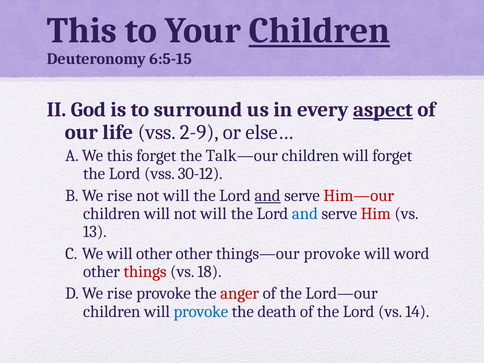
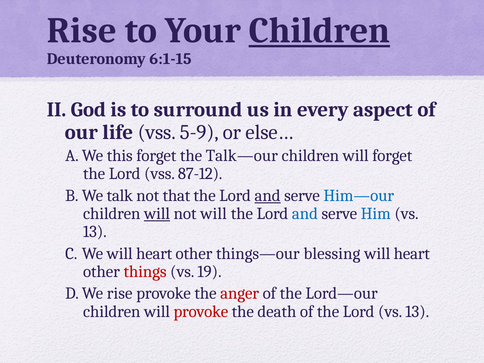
This: This -> Rise (82, 31)
6:5-15: 6:5-15 -> 6:1-15 (170, 59)
aspect underline: present -> none (383, 110)
2-9: 2-9 -> 5-9 (199, 132)
30-12: 30-12 -> 87-12 (200, 174)
rise: rise -> talk (120, 195)
will: will -> that (176, 195)
Him—our colour: red -> blue (359, 195)
will underline: none -> present (157, 214)
Him colour: red -> blue (376, 214)
We will other: other -> heart (154, 254)
things—our provoke: provoke -> blessing (332, 254)
word: word -> heart (412, 254)
18: 18 -> 19 (210, 272)
provoke colour: blue -> red (201, 312)
Lord vs 14: 14 -> 13 (417, 312)
